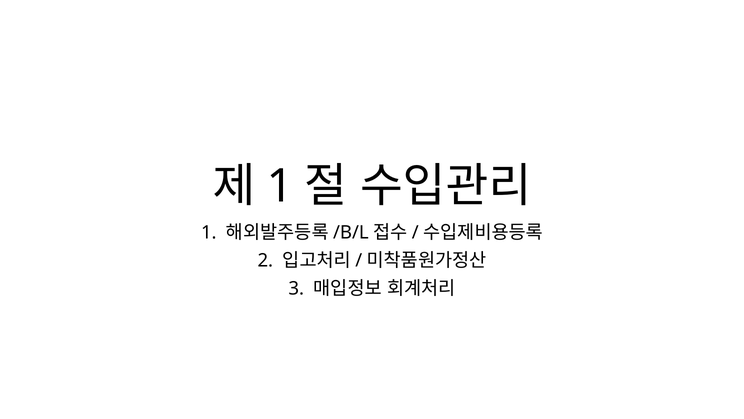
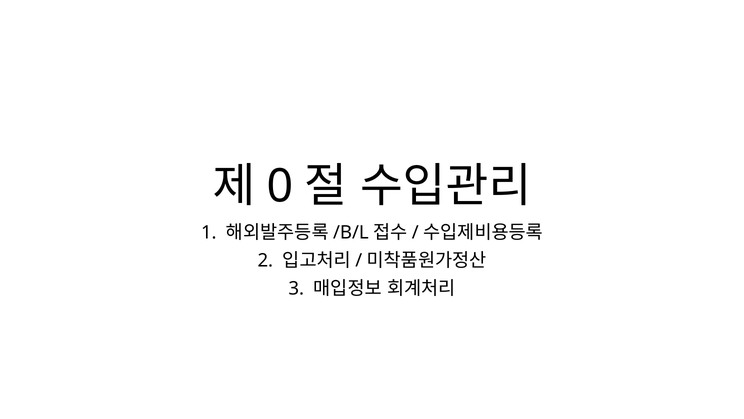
1: 1 -> 0 (280, 186)
